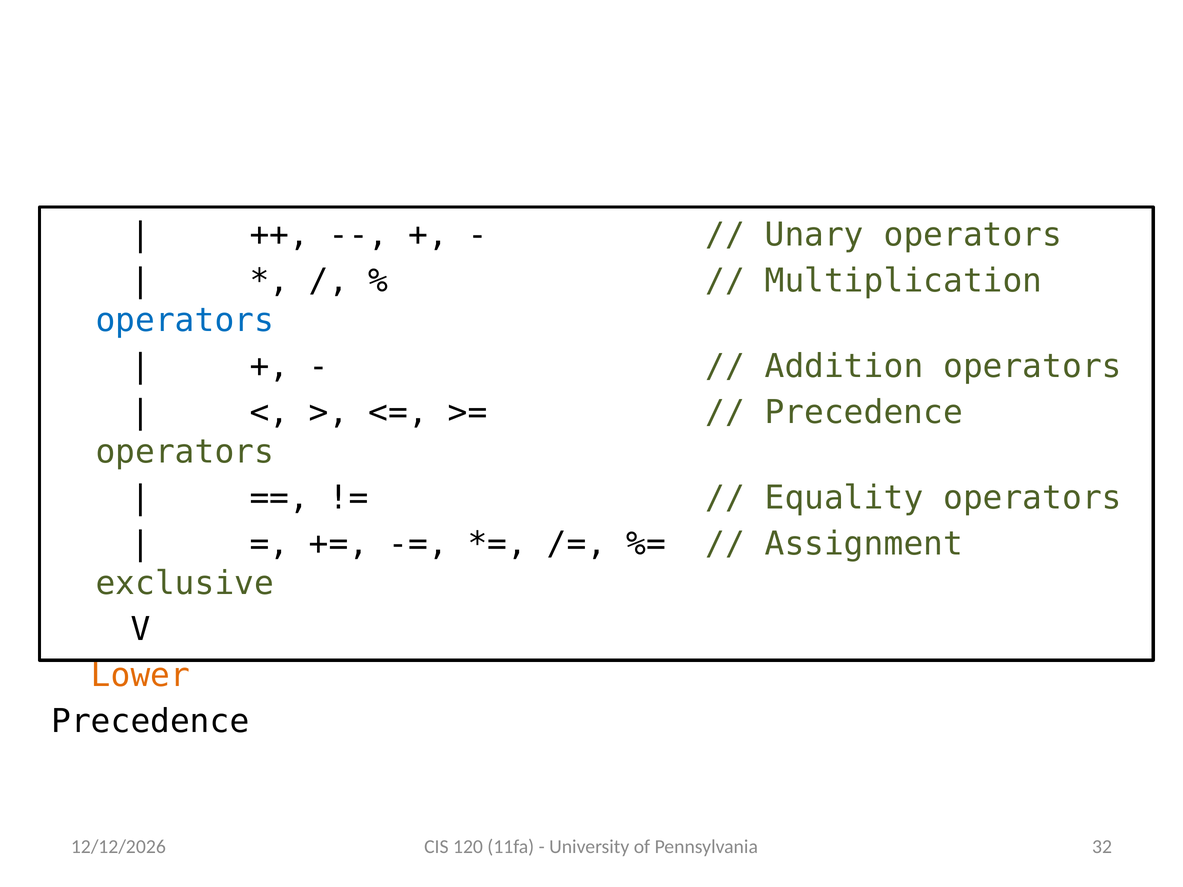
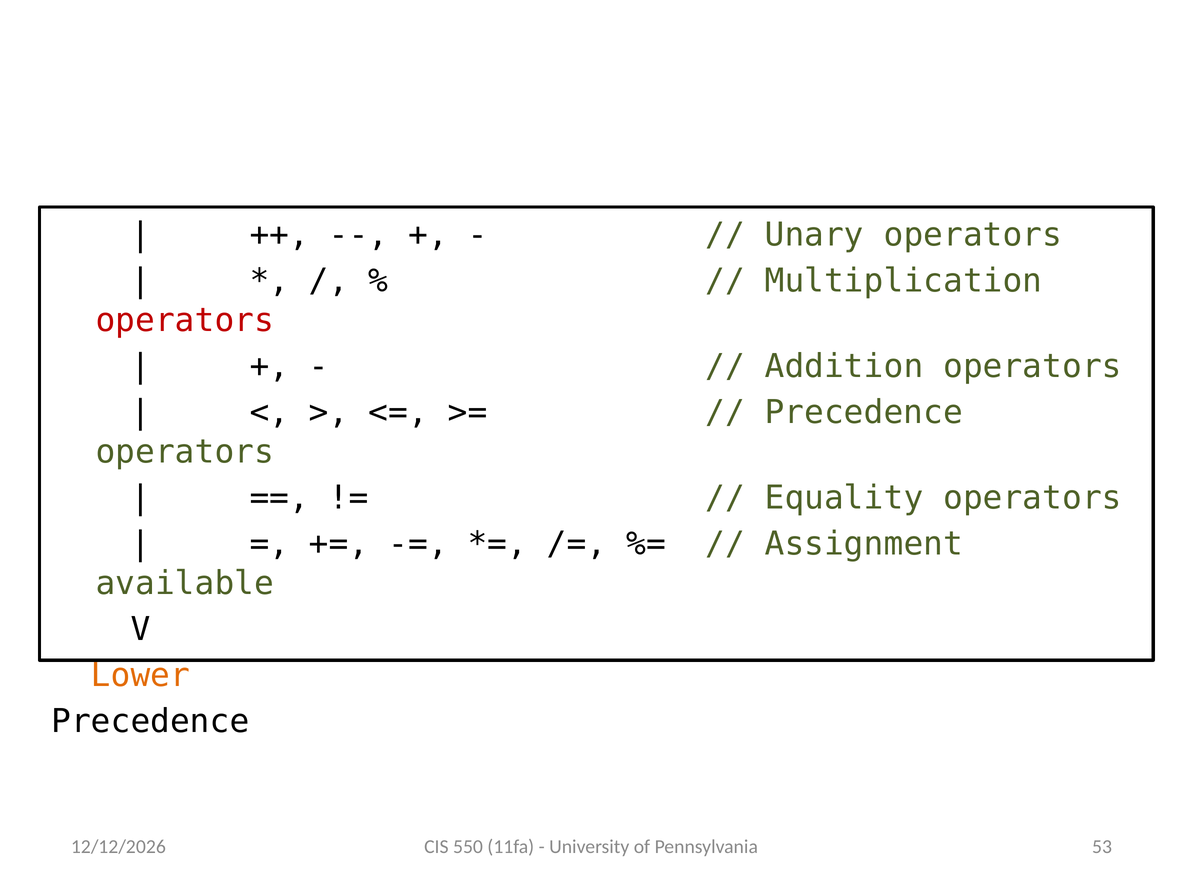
operators colour: blue -> red (185, 320)
exclusive: exclusive -> available (185, 583)
120: 120 -> 550 (468, 847)
32: 32 -> 53 (1102, 847)
